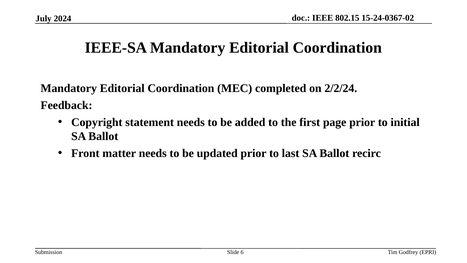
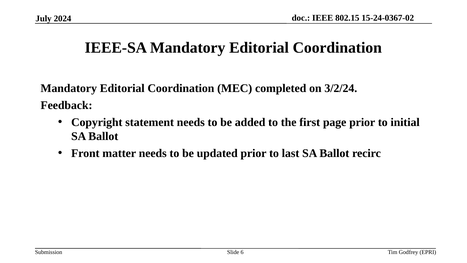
2/2/24: 2/2/24 -> 3/2/24 (341, 88)
